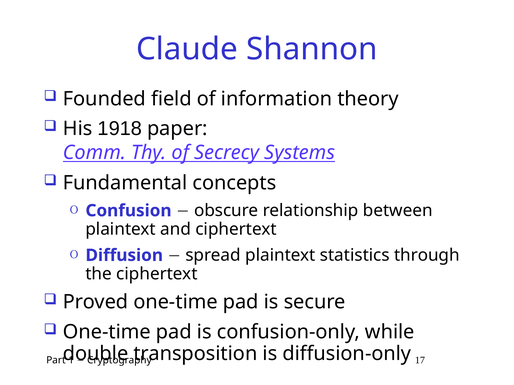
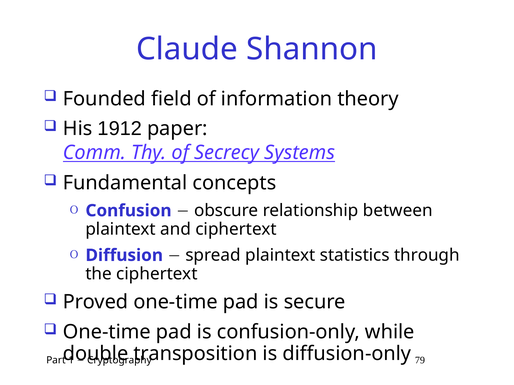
1918: 1918 -> 1912 (120, 129)
17: 17 -> 79 (420, 361)
